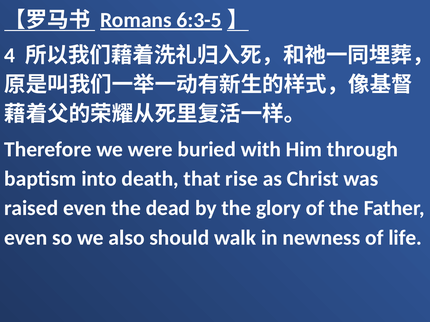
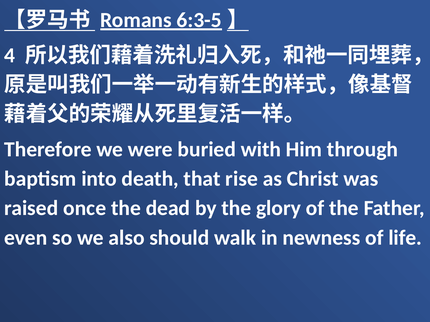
raised even: even -> once (85, 209)
